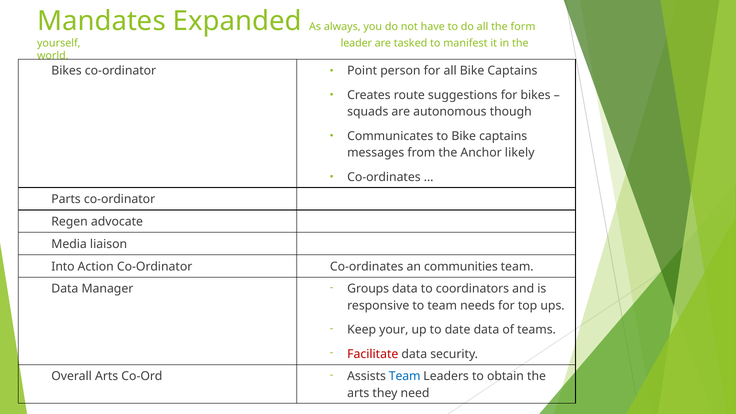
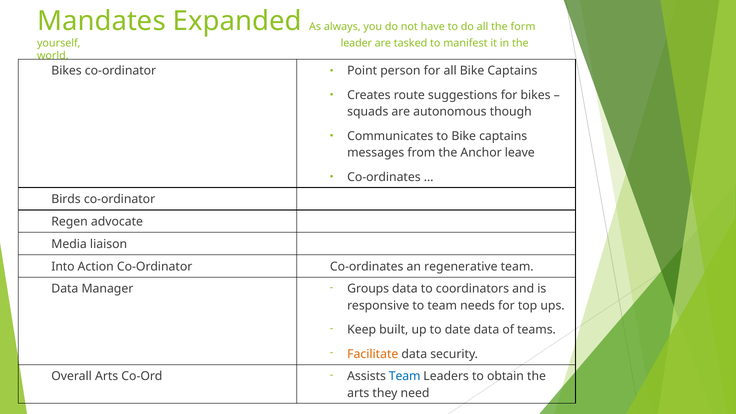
likely: likely -> leave (520, 153)
Parts: Parts -> Birds (66, 199)
communities: communities -> regenerative (461, 266)
your: your -> built (394, 330)
Facilitate colour: red -> orange (373, 354)
